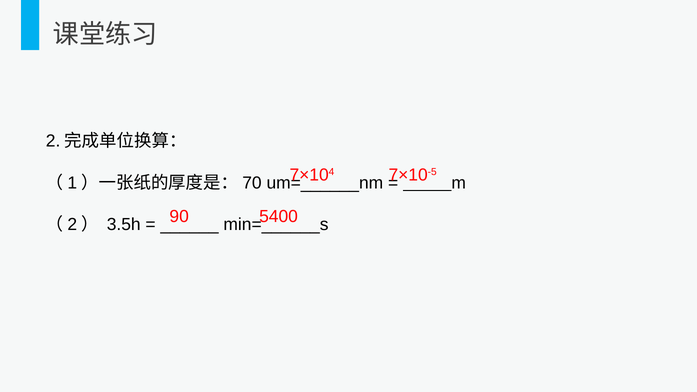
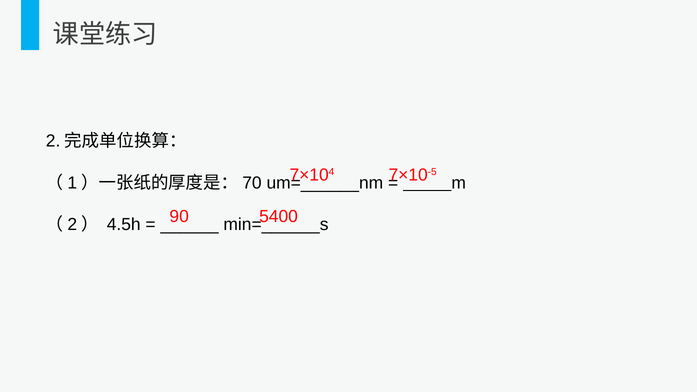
3.5h: 3.5h -> 4.5h (124, 225)
